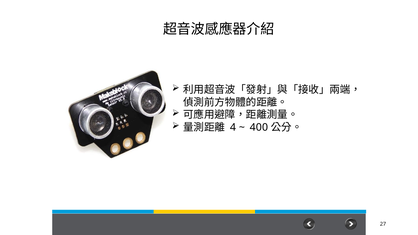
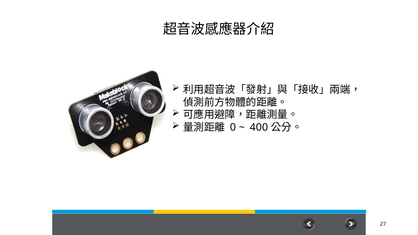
4: 4 -> 0 (233, 127)
